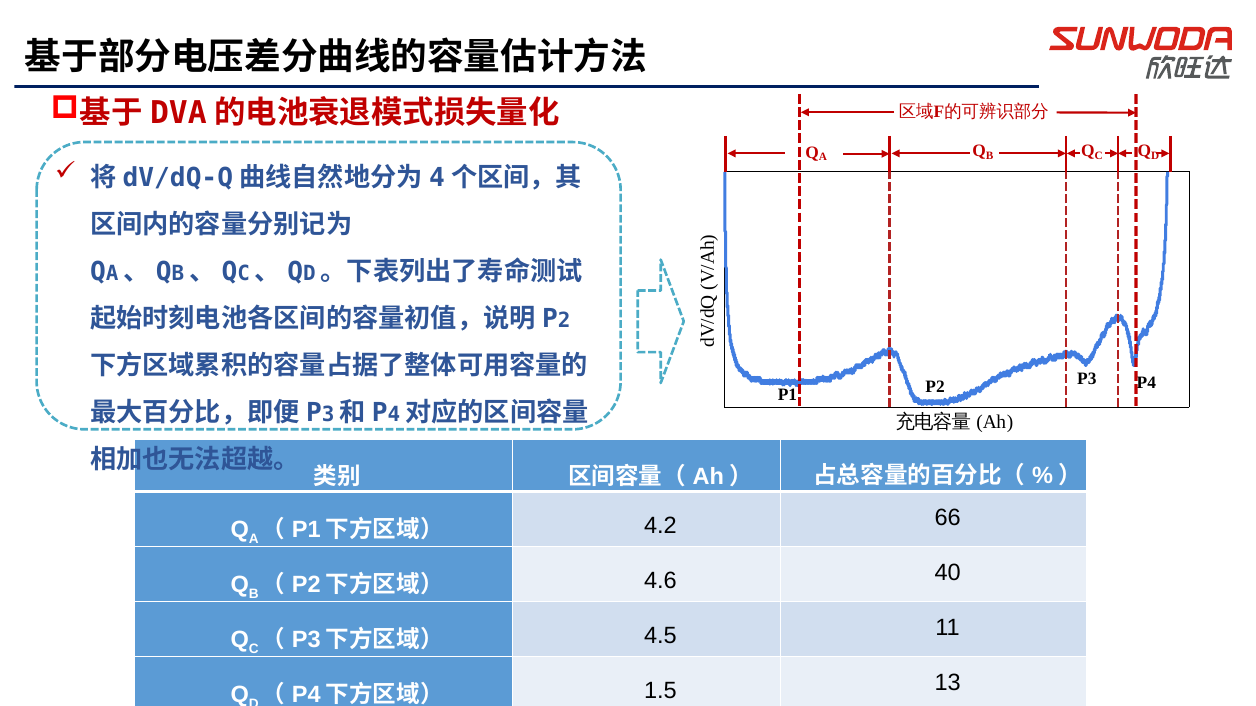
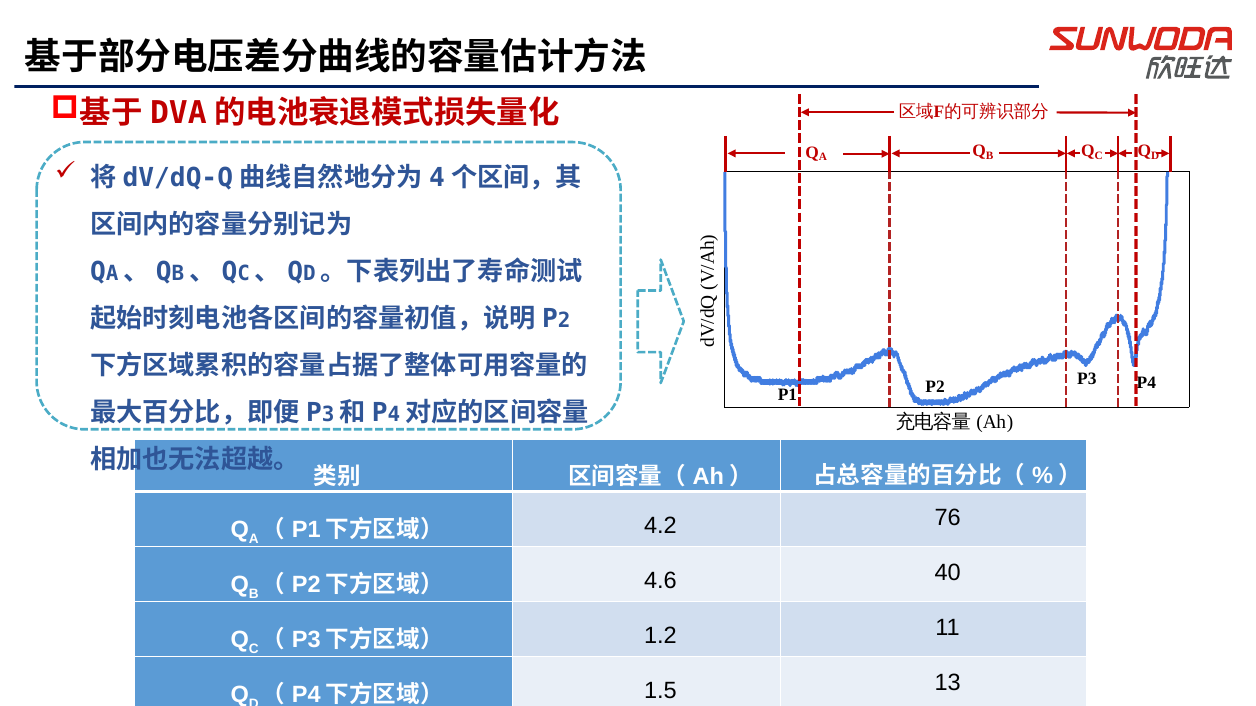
66: 66 -> 76 (948, 518)
4.5: 4.5 -> 1.2 (660, 637)
